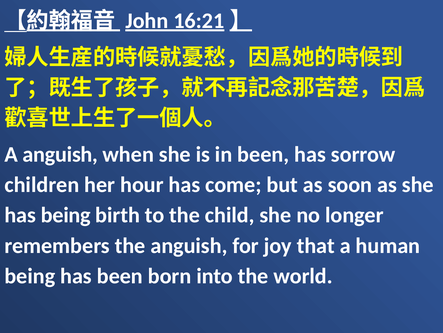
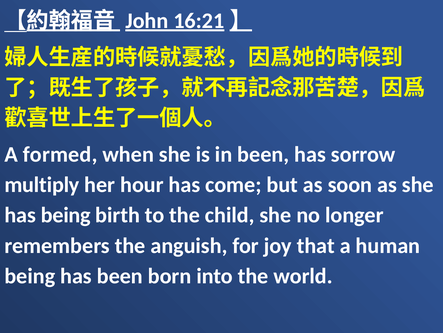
A anguish: anguish -> formed (60, 154)
children: children -> multiply (42, 185)
